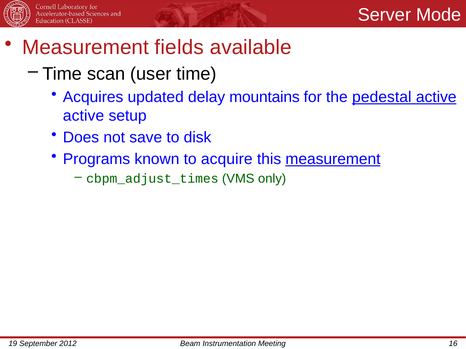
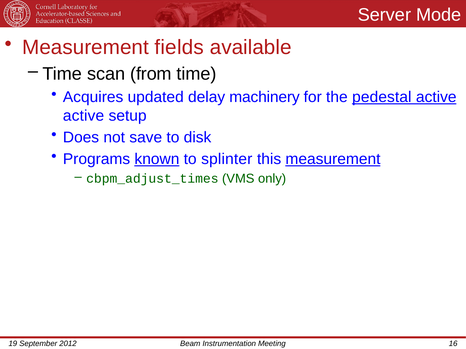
user: user -> from (151, 74)
mountains: mountains -> machinery (264, 97)
known underline: none -> present (157, 159)
acquire: acquire -> splinter (227, 159)
